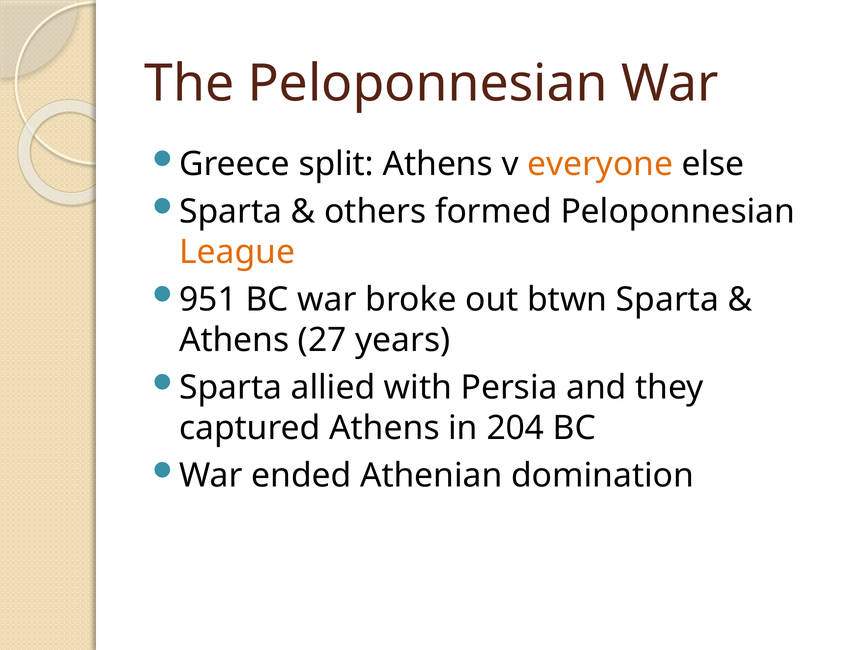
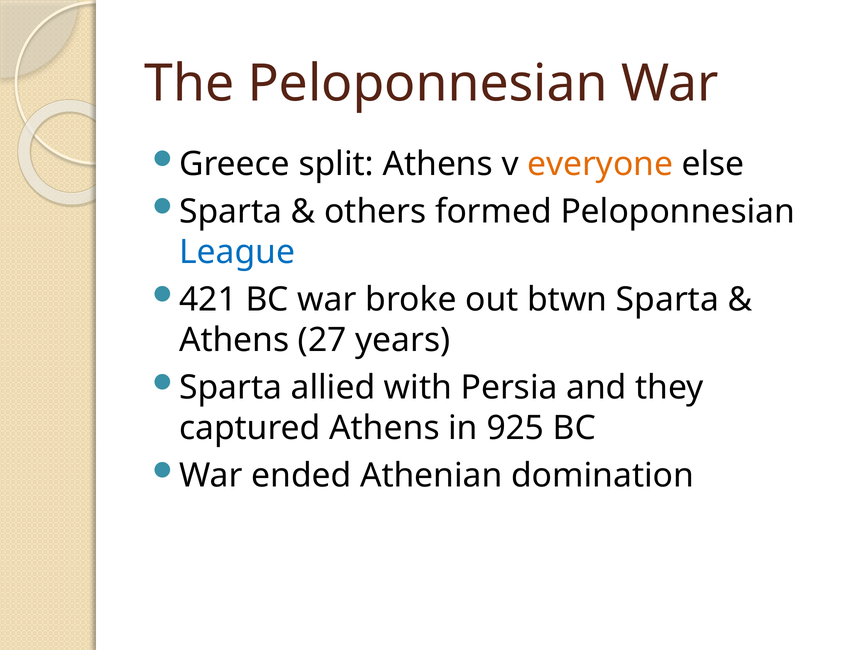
League colour: orange -> blue (237, 252)
951: 951 -> 421 (208, 299)
204: 204 -> 925 (515, 428)
